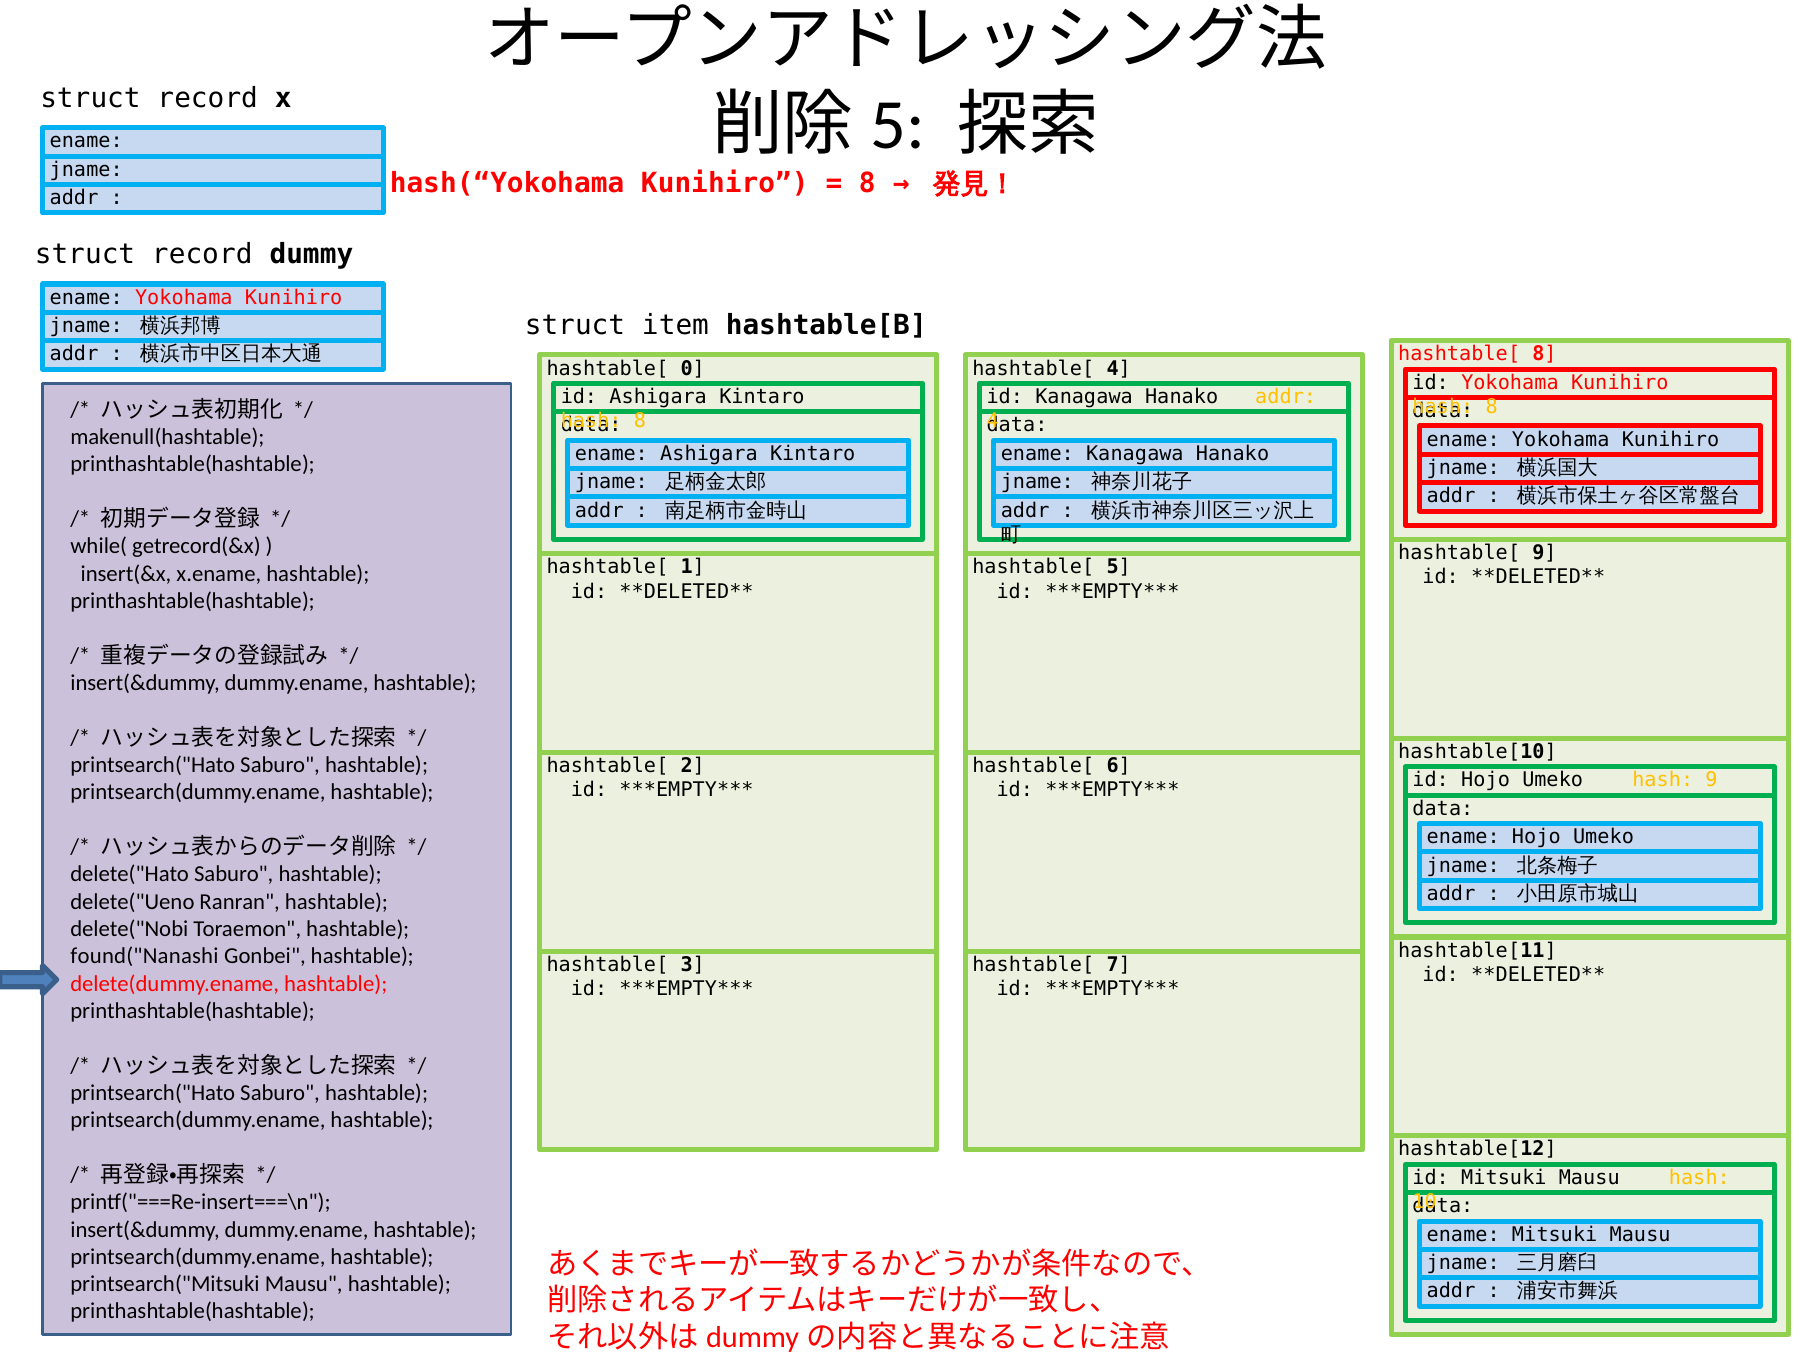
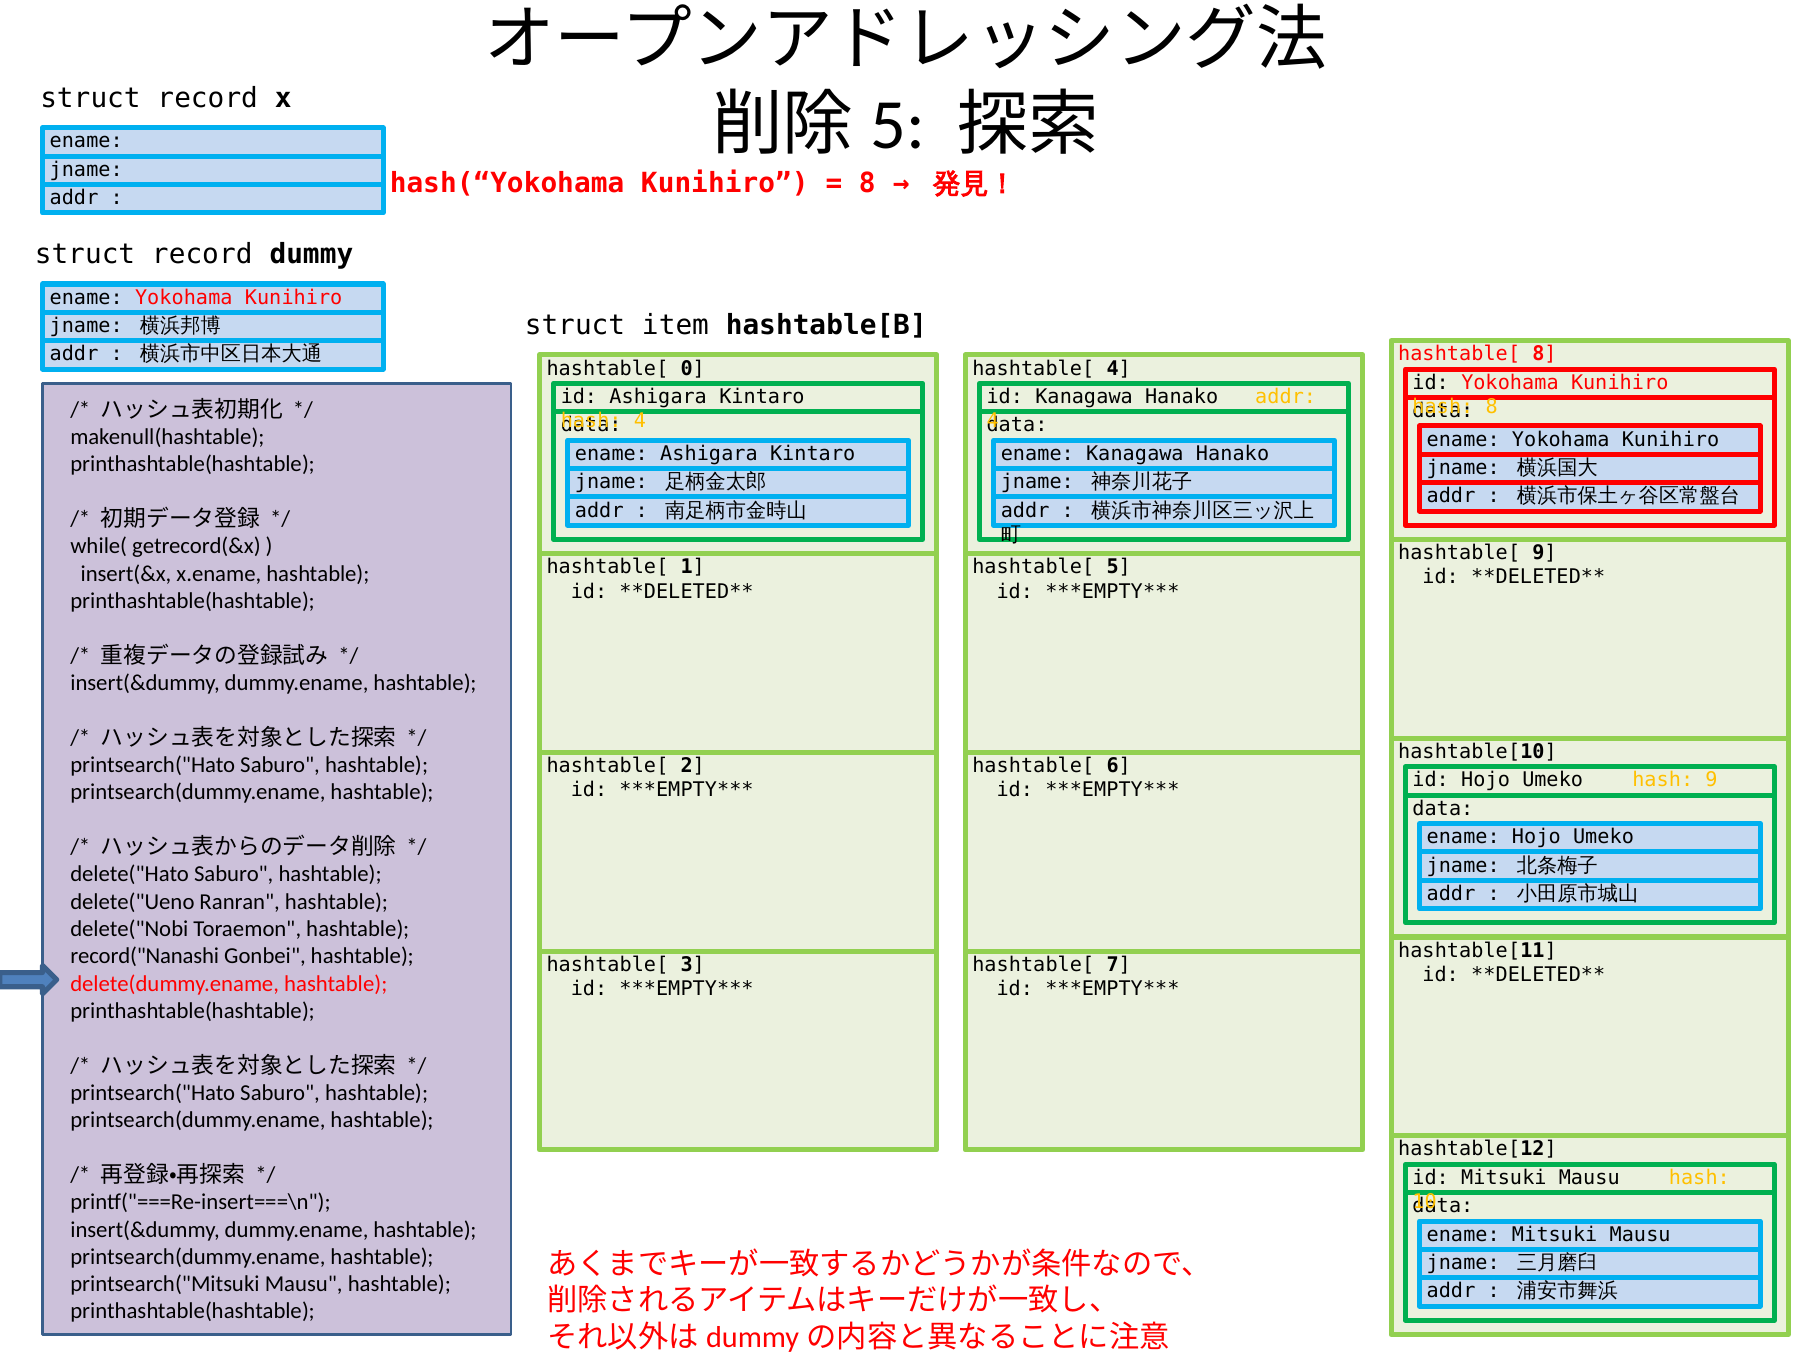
8: 8 -> 4 (640, 421)
found("Nanashi: found("Nanashi -> record("Nanashi (145, 956)
